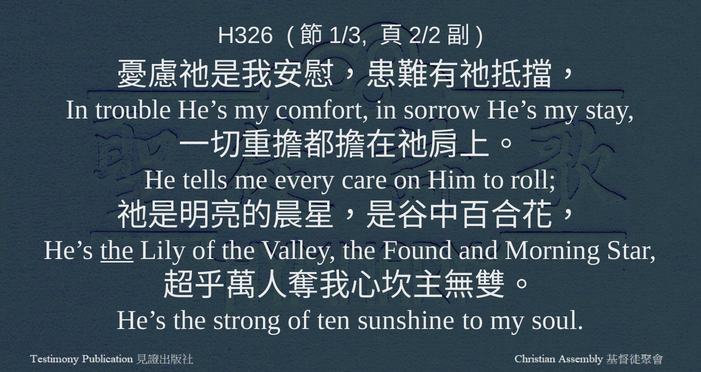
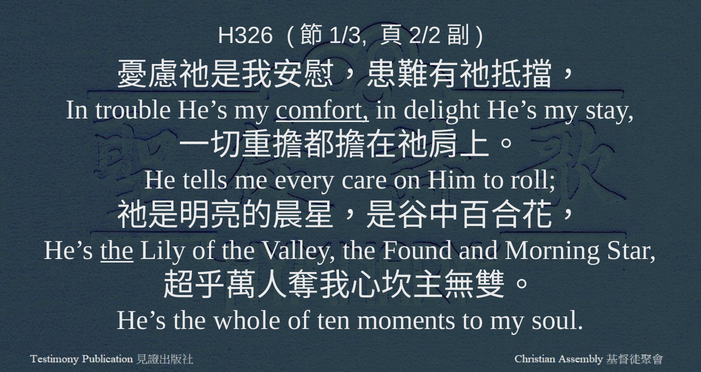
comfort underline: none -> present (322, 110)
sorrow: sorrow -> delight (442, 110)
strong: strong -> whole (247, 320)
sunshine: sunshine -> moments (406, 320)
